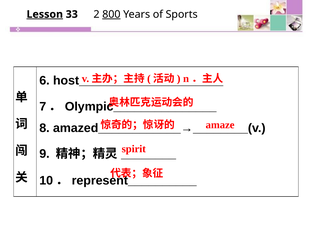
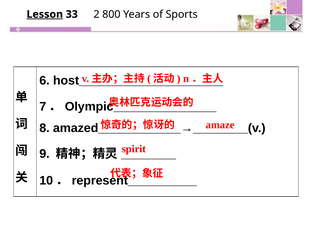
800 underline: present -> none (111, 14)
